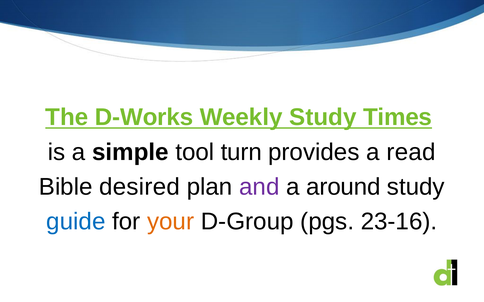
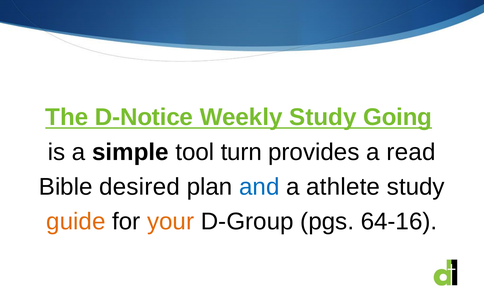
D-Works: D-Works -> D-Notice (144, 117)
Times: Times -> Going (398, 117)
and colour: purple -> blue (259, 187)
around: around -> athlete (343, 187)
guide colour: blue -> orange (76, 222)
23-16: 23-16 -> 64-16 (399, 222)
